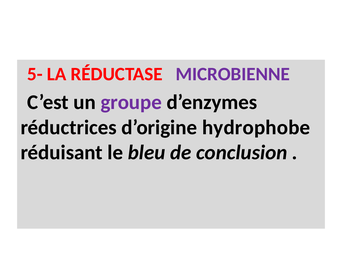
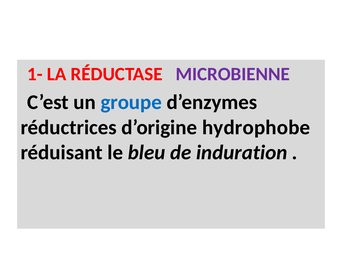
5-: 5- -> 1- (35, 74)
groupe colour: purple -> blue (131, 103)
conclusion: conclusion -> induration (242, 153)
